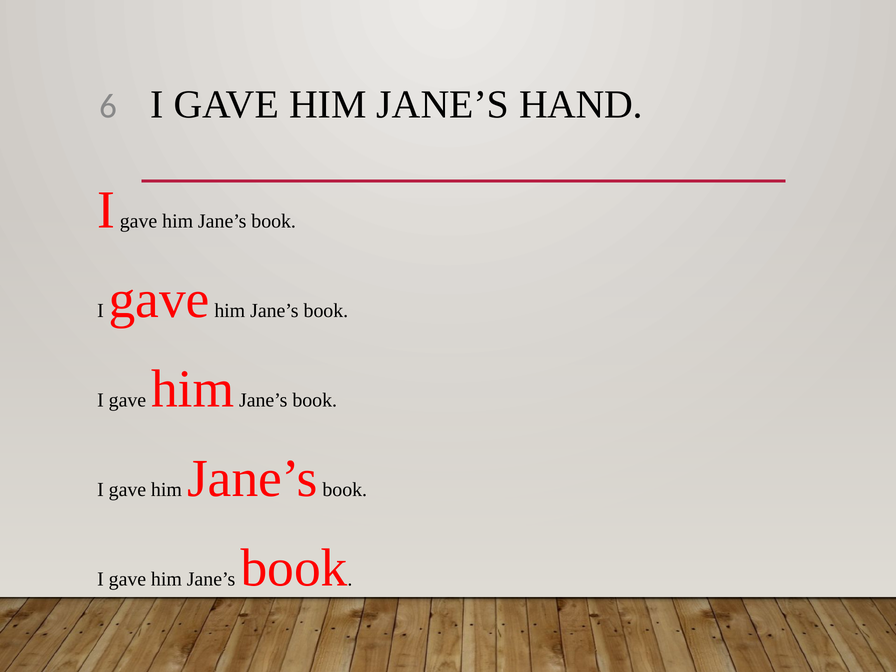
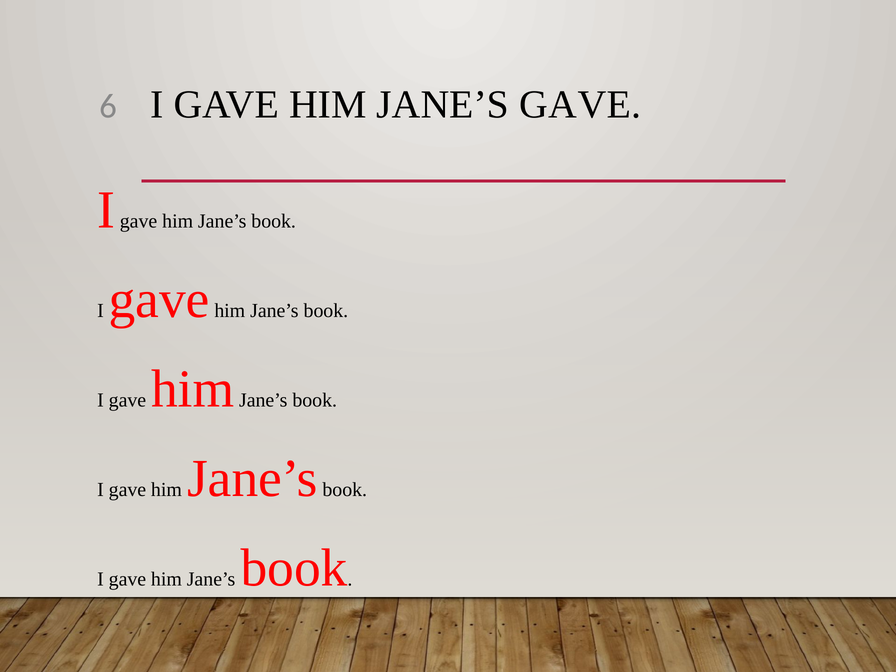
JANE’S HAND: HAND -> GAVE (580, 105)
